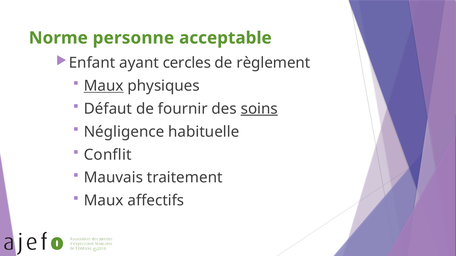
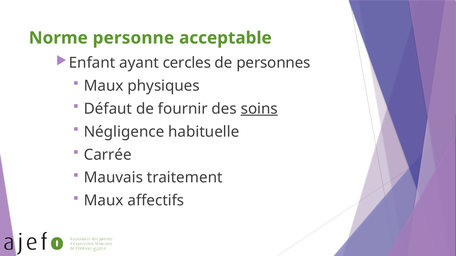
règlement: règlement -> personnes (274, 63)
Maux underline: present -> none (104, 86)
Conflit: Conflit -> Carrée (108, 155)
